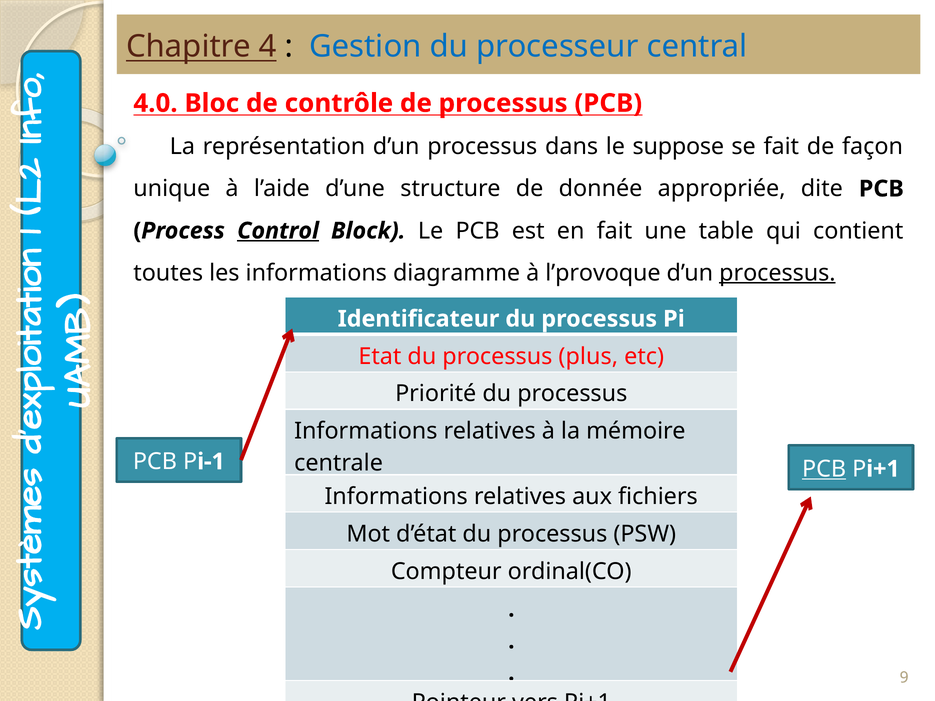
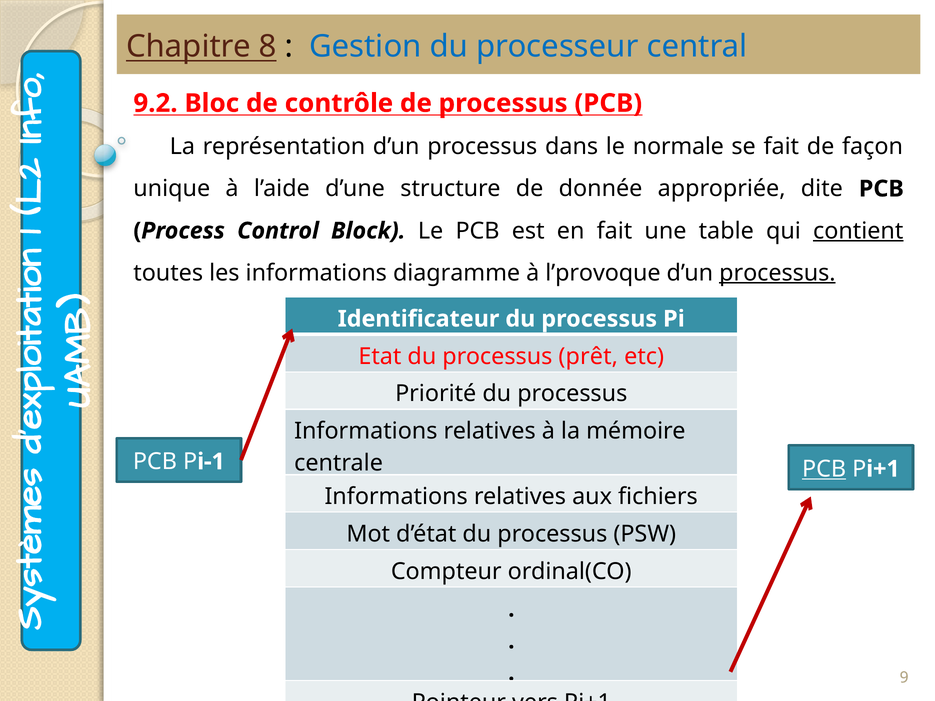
4: 4 -> 8 (268, 47)
4.0: 4.0 -> 9.2 (155, 103)
suppose: suppose -> normale (678, 147)
Control underline: present -> none (278, 231)
contient underline: none -> present (858, 231)
plus: plus -> prêt (588, 356)
